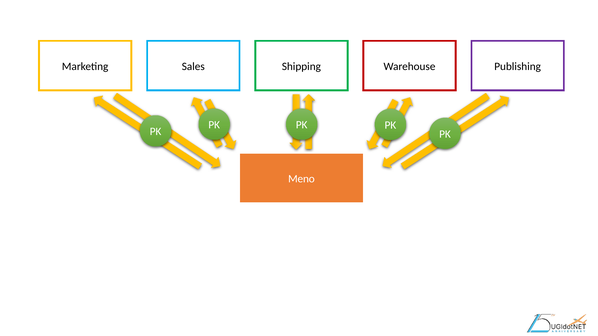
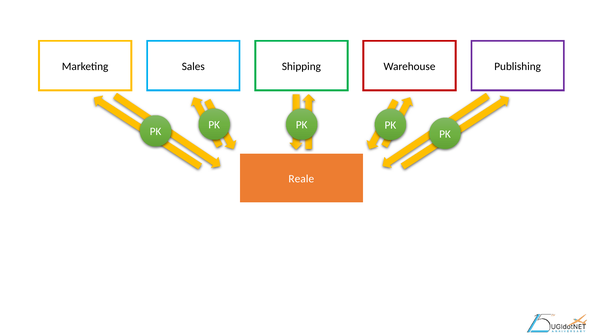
Meno: Meno -> Reale (301, 179)
